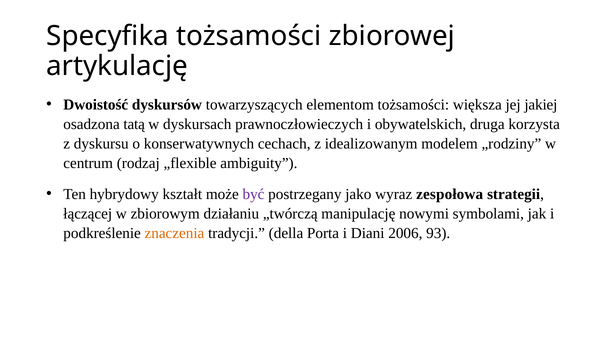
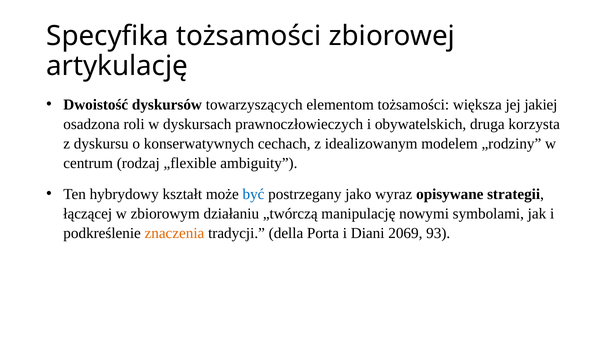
tatą: tatą -> roli (134, 124)
być colour: purple -> blue (254, 194)
zespołowa: zespołowa -> opisywane (450, 194)
2006: 2006 -> 2069 (405, 233)
